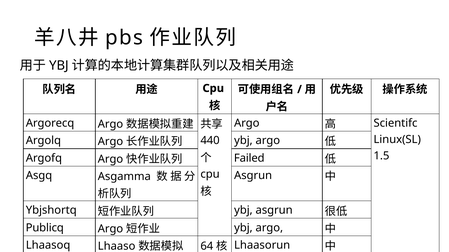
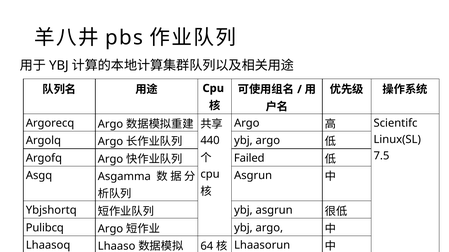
1.5: 1.5 -> 7.5 (381, 156)
Publicq: Publicq -> Pulibcq (45, 228)
